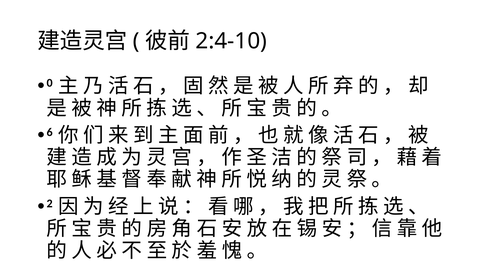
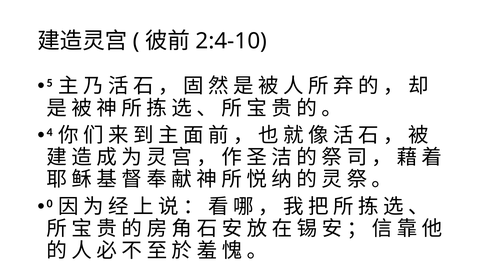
0: 0 -> 5 (50, 83)
6: 6 -> 4 (50, 132)
2: 2 -> 0 (50, 204)
